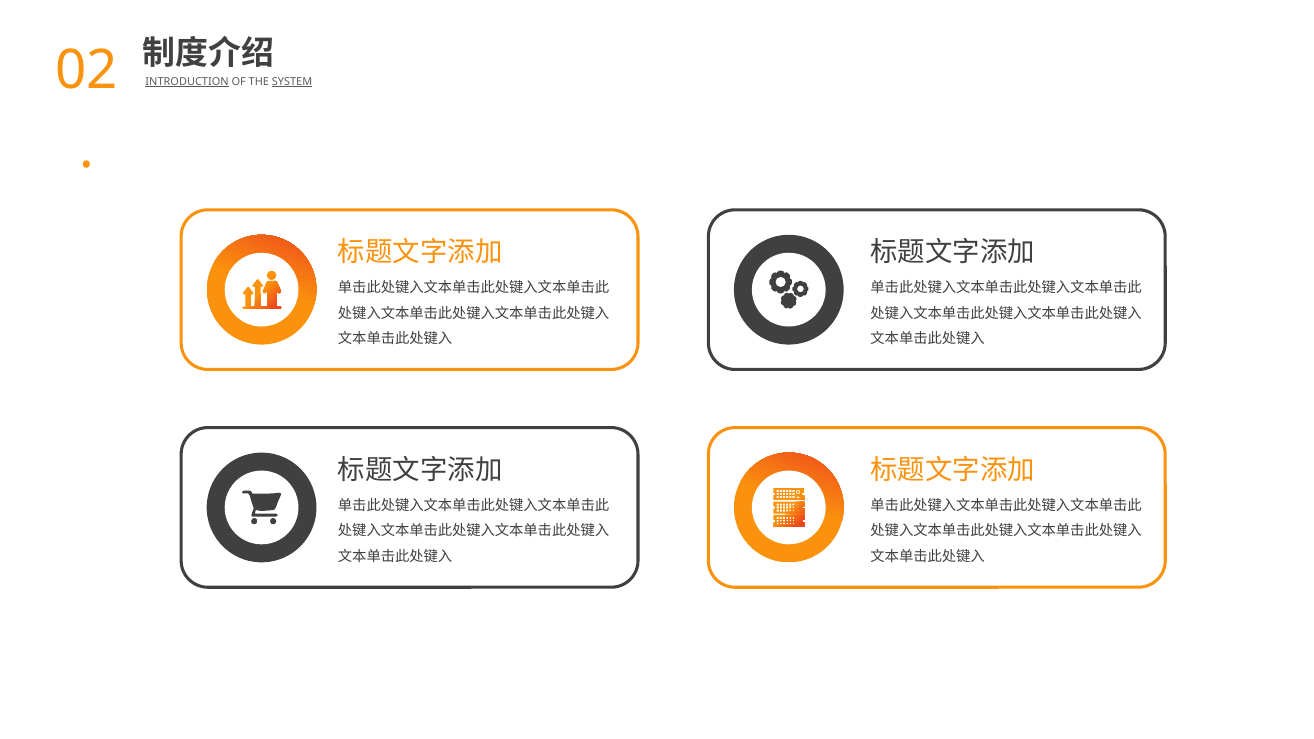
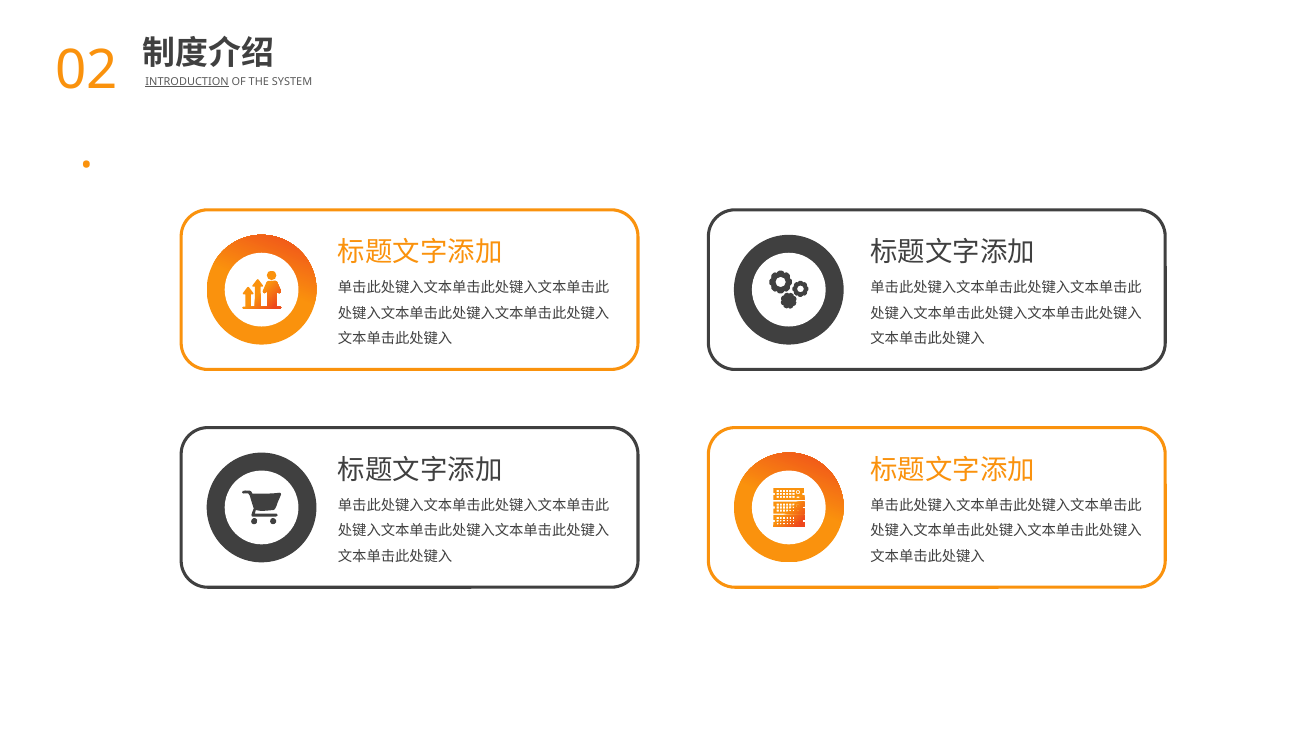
SYSTEM underline: present -> none (292, 82)
